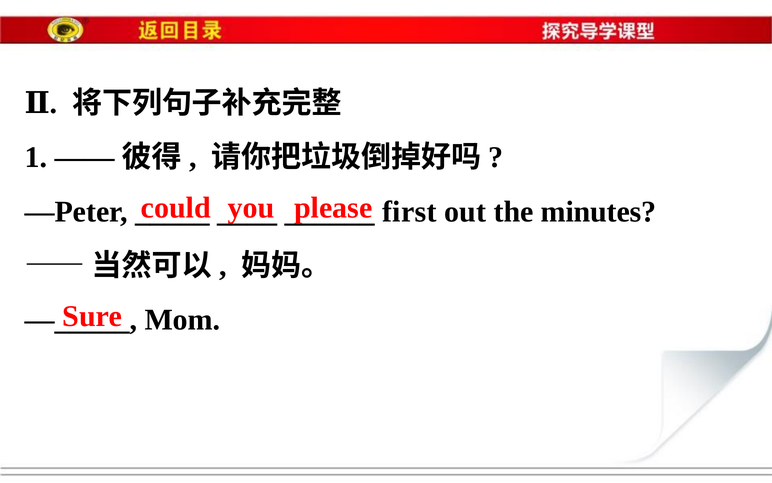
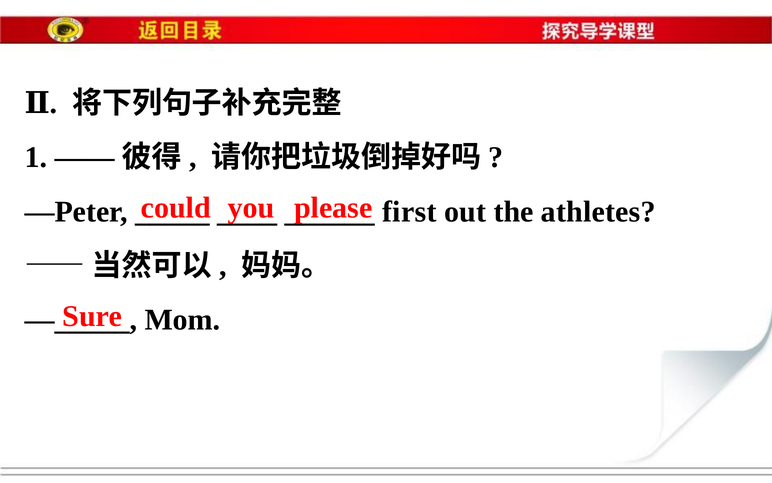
minutes: minutes -> athletes (598, 211)
